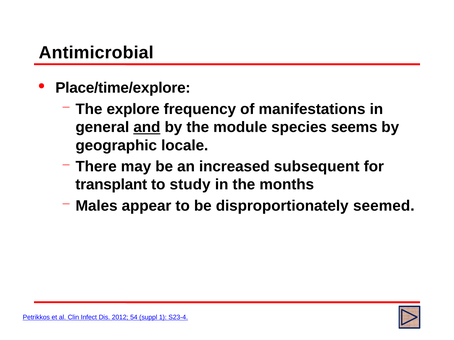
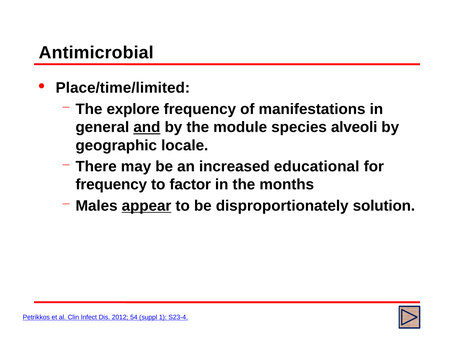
Place/time/explore: Place/time/explore -> Place/time/limited (123, 88)
seems: seems -> alveoli (354, 127)
subsequent: subsequent -> educational (317, 167)
transplant: transplant -> frequency (111, 185)
study: study -> factor (190, 185)
appear underline: none -> present (147, 206)
seemed: seemed -> solution (384, 206)
